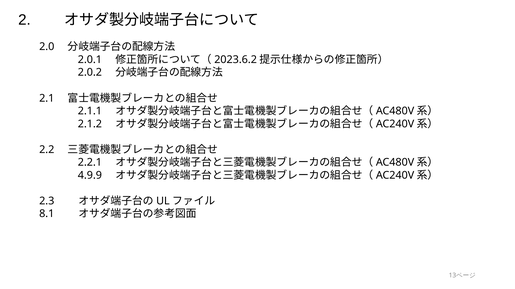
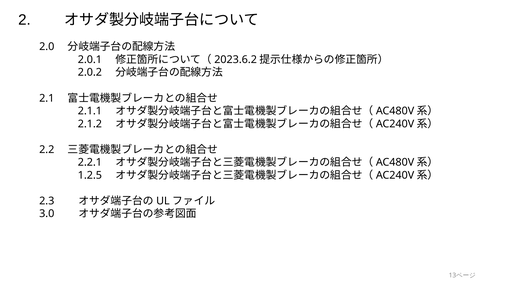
4.9.9: 4.9.9 -> 1.2.5 (90, 176)
8.1: 8.1 -> 3.0 (47, 214)
